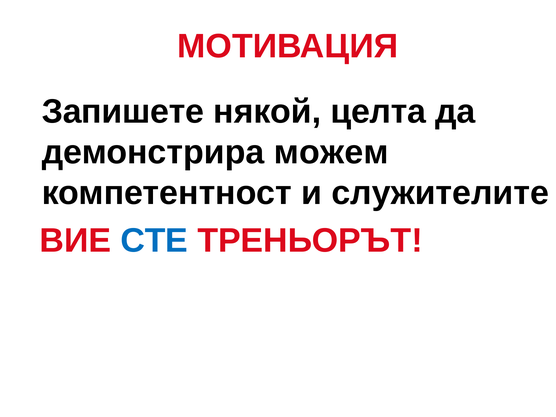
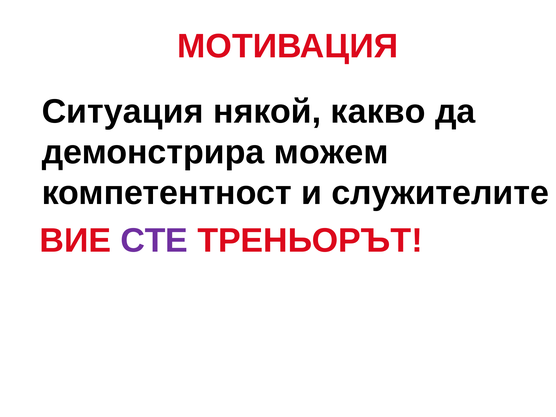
Запишете: Запишете -> Ситуация (123, 111)
целта: целта -> какво (378, 111)
СТЕ colour: blue -> purple (154, 241)
